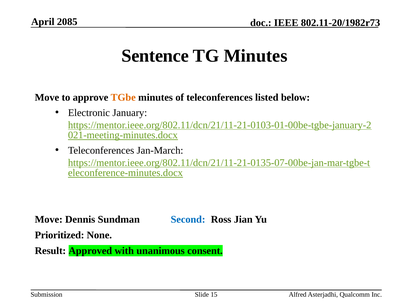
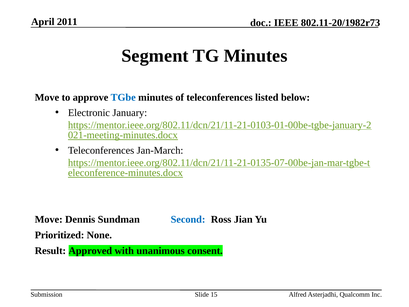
2085: 2085 -> 2011 (67, 22)
Sentence: Sentence -> Segment (155, 56)
TGbe colour: orange -> blue (123, 98)
